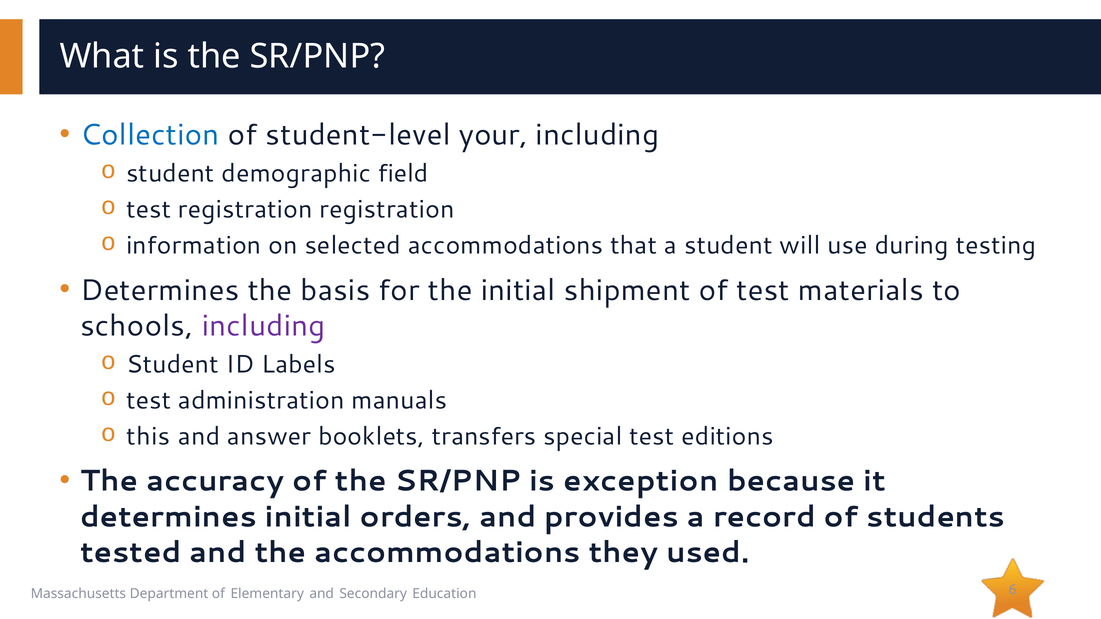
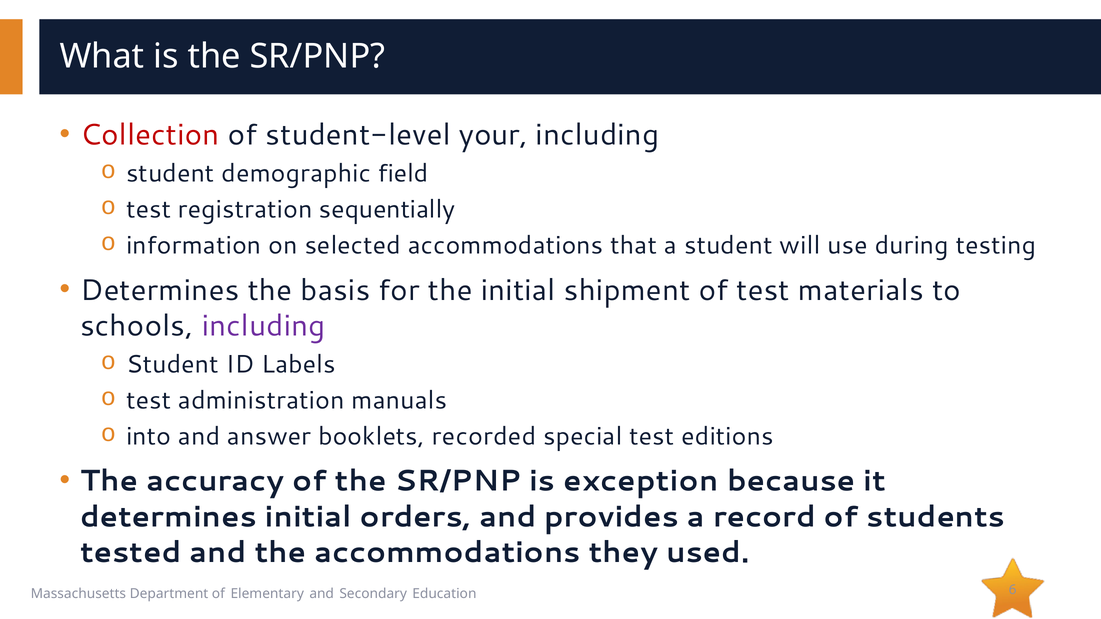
Collection colour: blue -> red (150, 135)
registration registration: registration -> sequentially (387, 210)
this: this -> into (149, 437)
transfers: transfers -> recorded (484, 437)
